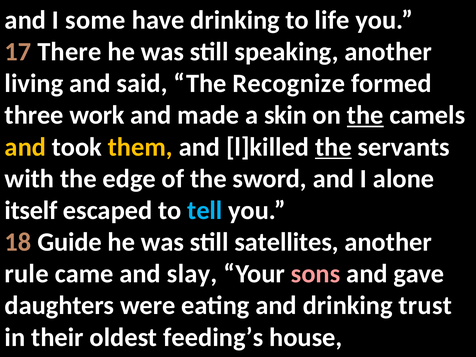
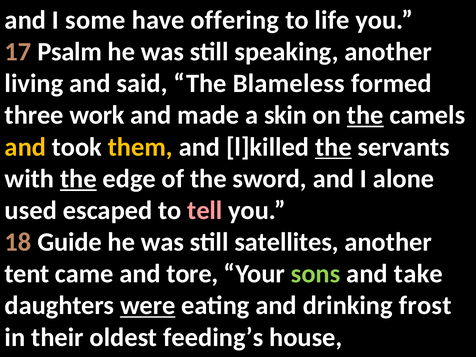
have drinking: drinking -> offering (235, 20)
There: There -> Psalm (70, 52)
Recognize: Recognize -> Blameless (289, 84)
the underline: none -> present (78, 179)
itself: itself -> used (31, 210)
tell colour: light blue -> pink (205, 210)
rule: rule -> tent (27, 274)
slay: slay -> tore (192, 274)
sons colour: pink -> light green (316, 274)
gave: gave -> take (418, 274)
were underline: none -> present (148, 306)
trust: trust -> frost (425, 306)
